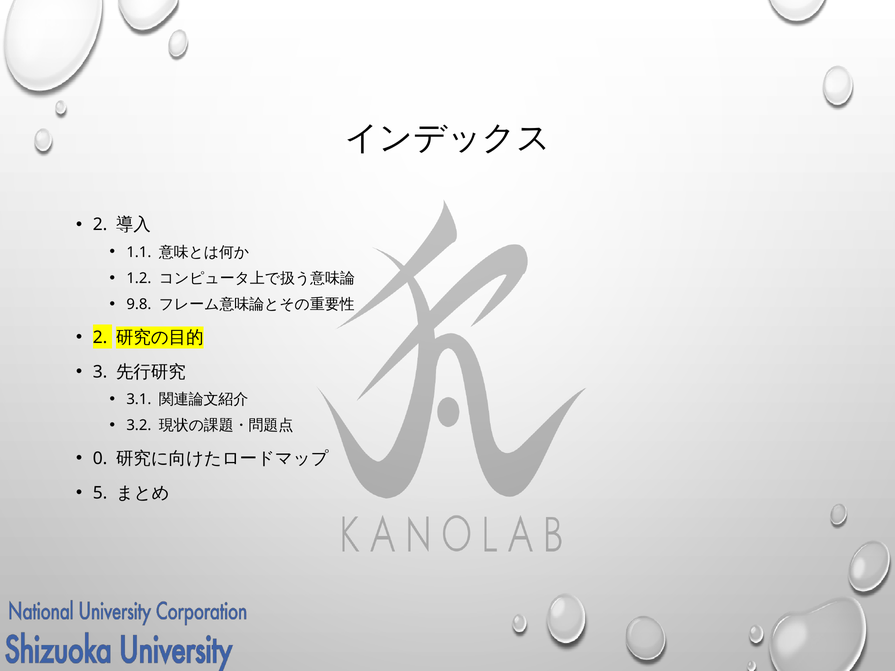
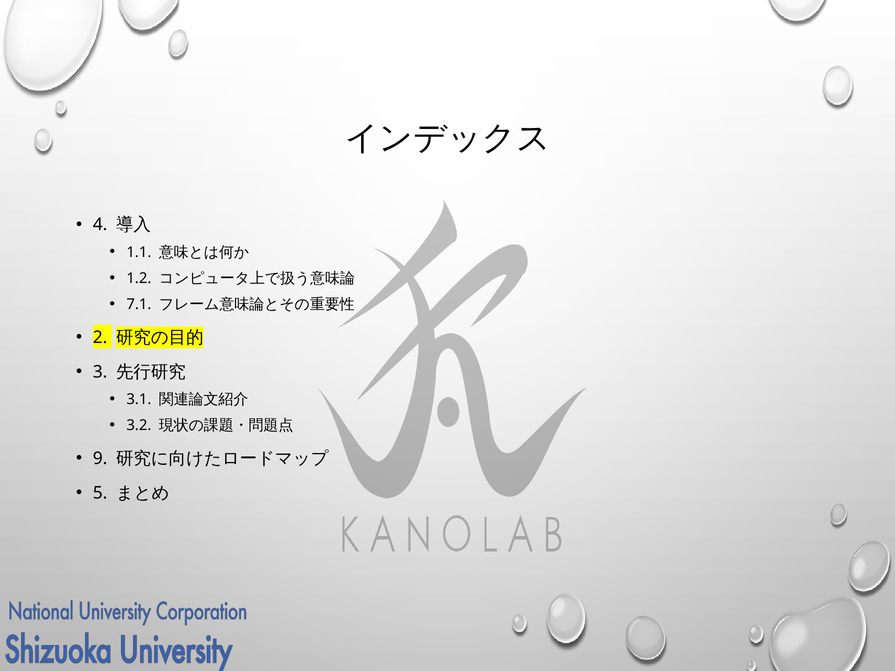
2: 2 -> 4 (100, 225)
9.8: 9.8 -> 7.1 (139, 304)
0: 0 -> 9 (100, 459)
